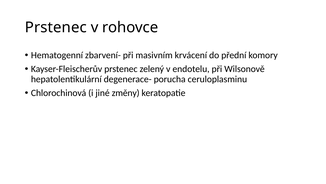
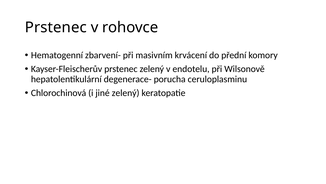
jiné změny: změny -> zelený (126, 93)
